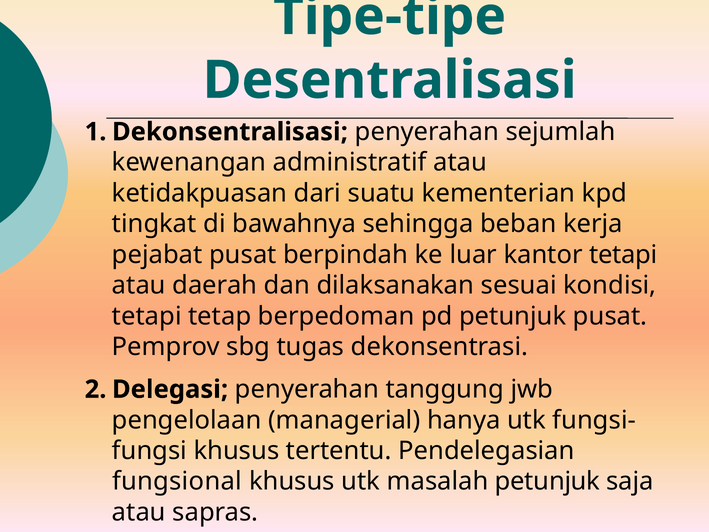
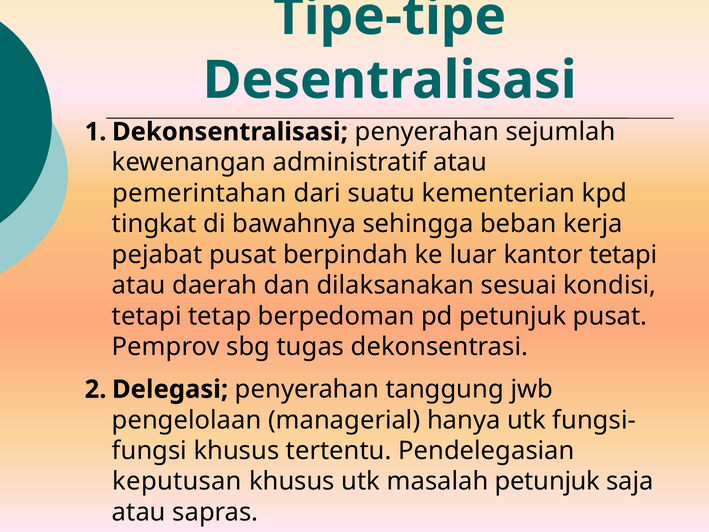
ketidakpuasan: ketidakpuasan -> pemerintahan (199, 193)
fungsional: fungsional -> keputusan (177, 481)
